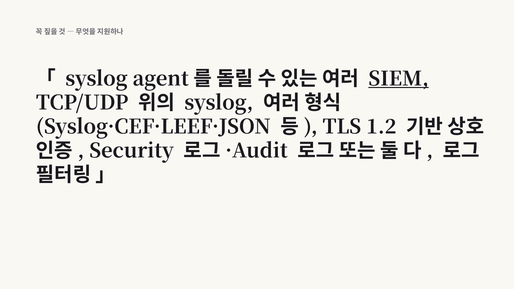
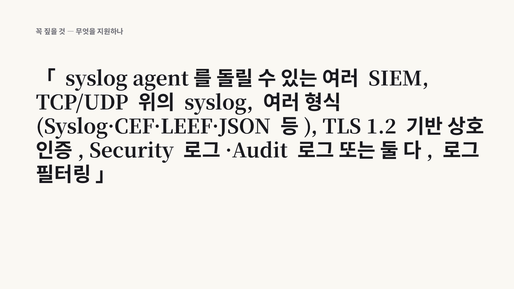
SIEM underline: present -> none (399, 79)
